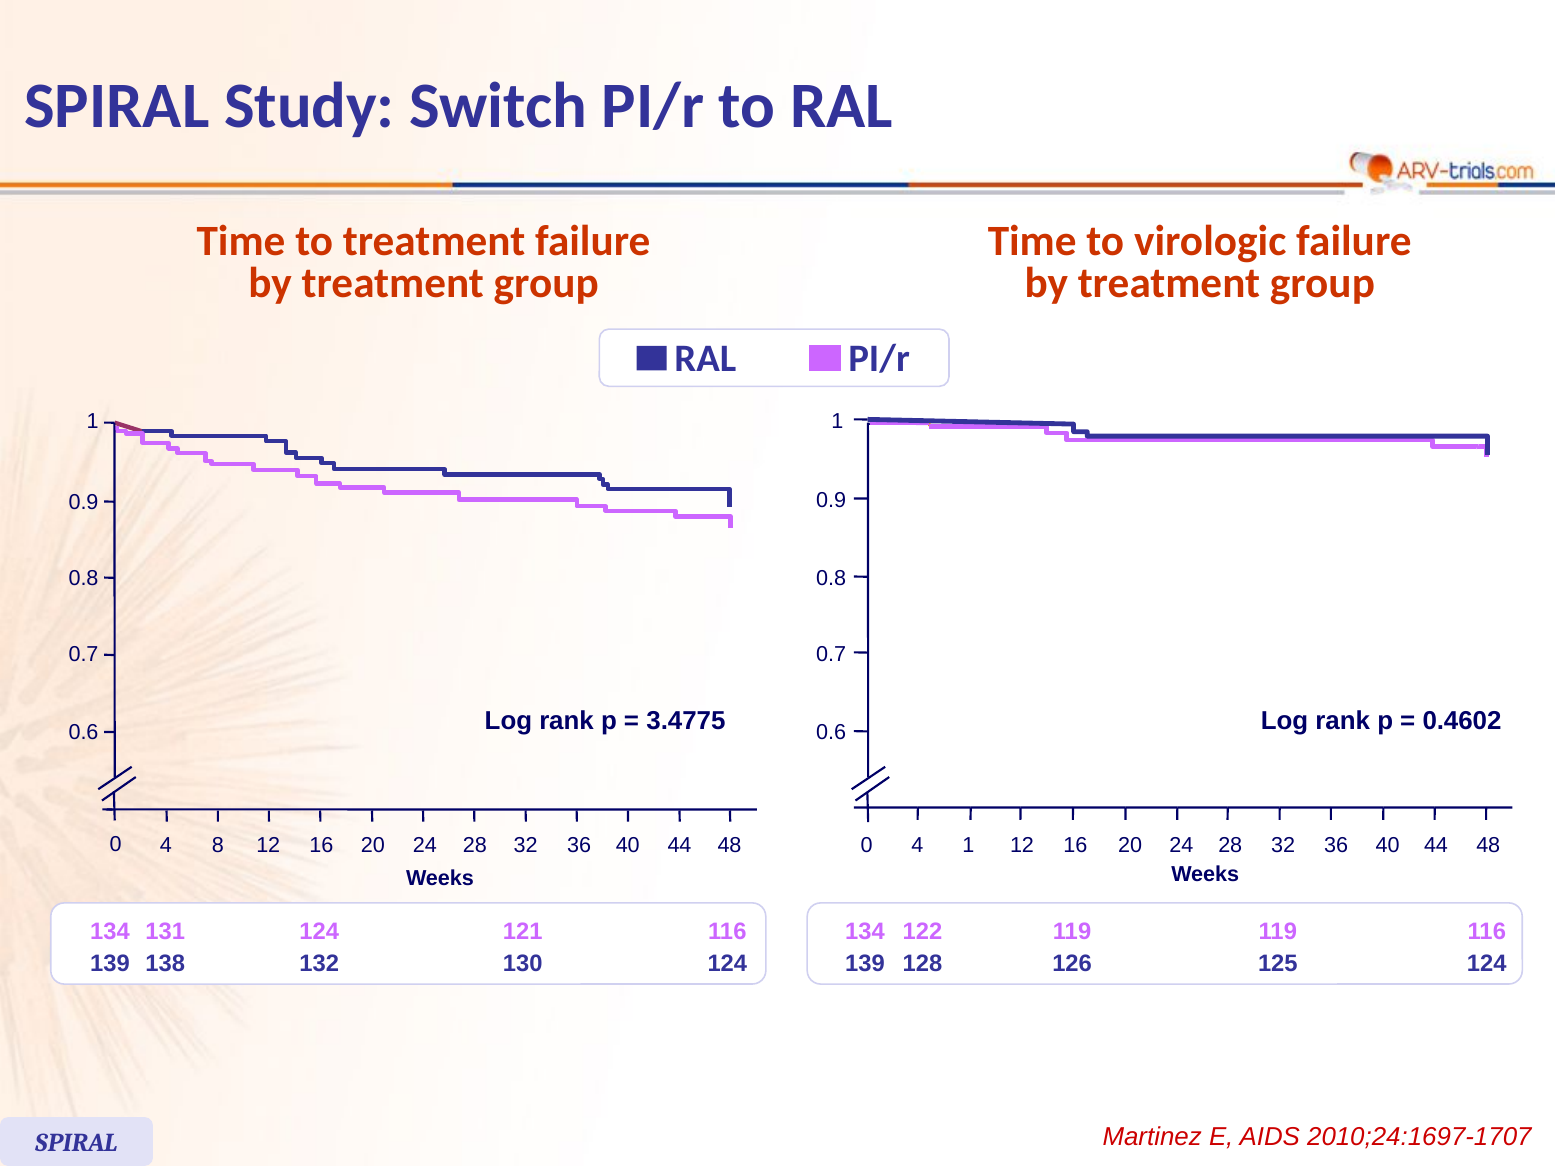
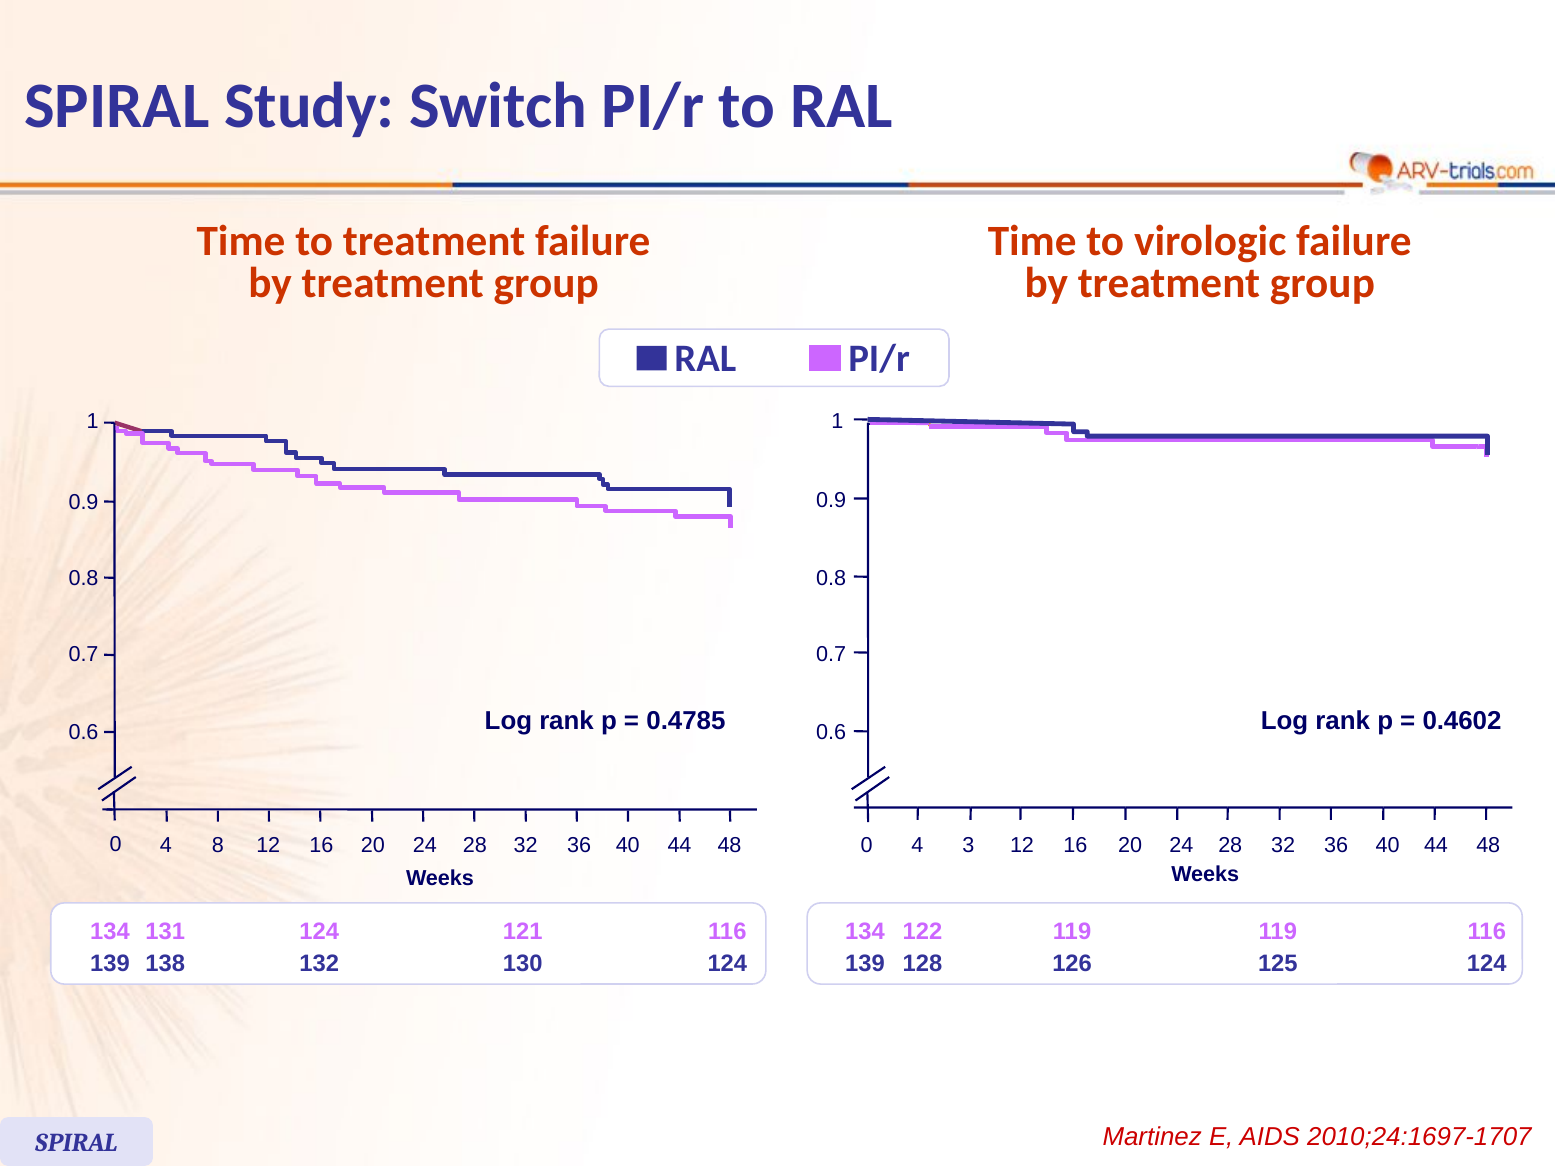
3.4775: 3.4775 -> 0.4785 (686, 721)
4 1: 1 -> 3 (968, 845)
